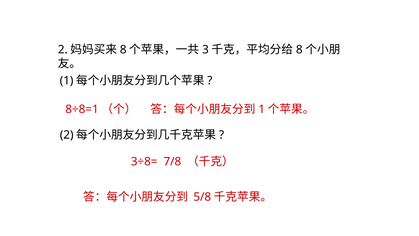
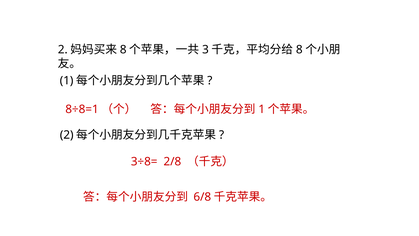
7/8: 7/8 -> 2/8 (172, 161)
5/8: 5/8 -> 6/8 (202, 197)
